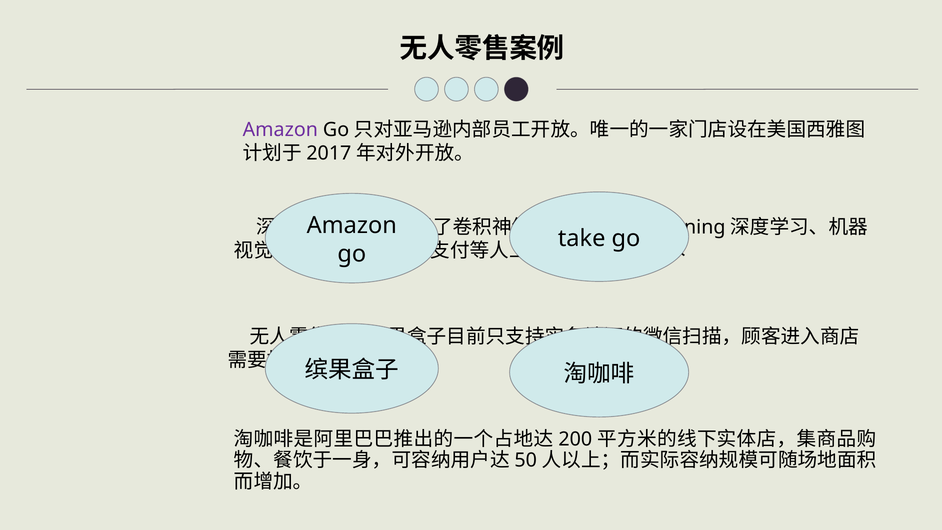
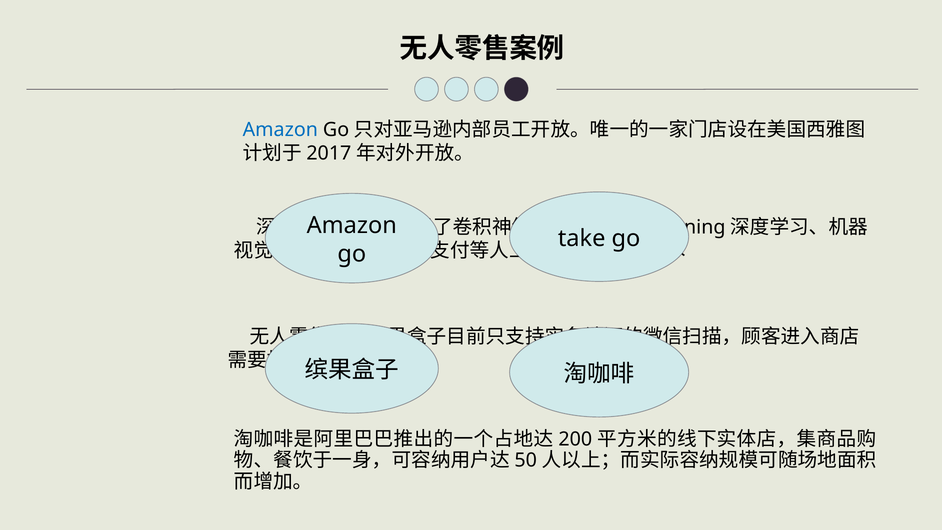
Amazon colour: purple -> blue (280, 130)
